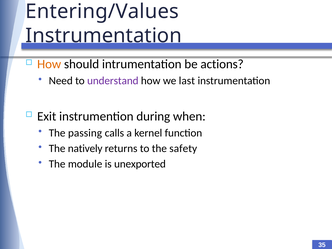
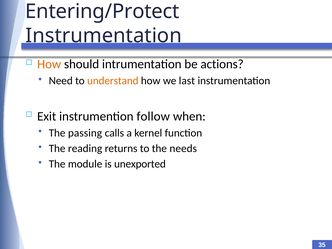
Entering/Values: Entering/Values -> Entering/Protect (102, 11)
understand colour: purple -> orange (113, 81)
during: during -> follow (153, 116)
natively: natively -> reading (85, 148)
safety: safety -> needs (183, 148)
